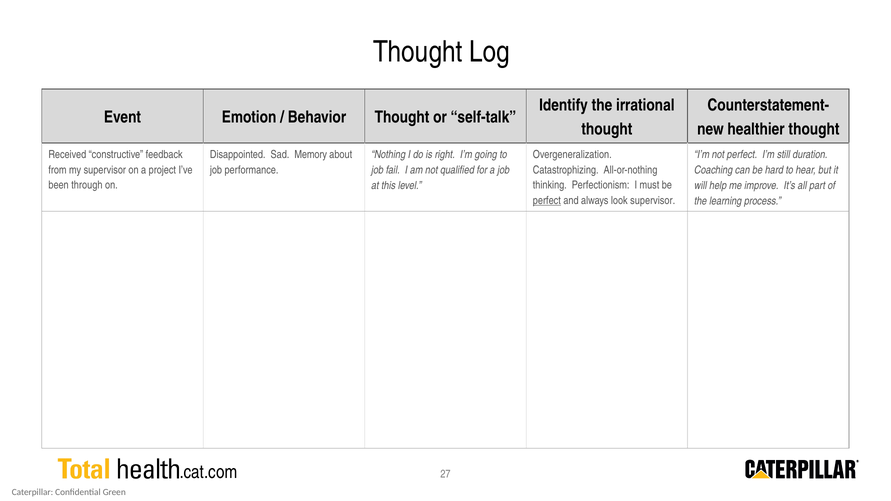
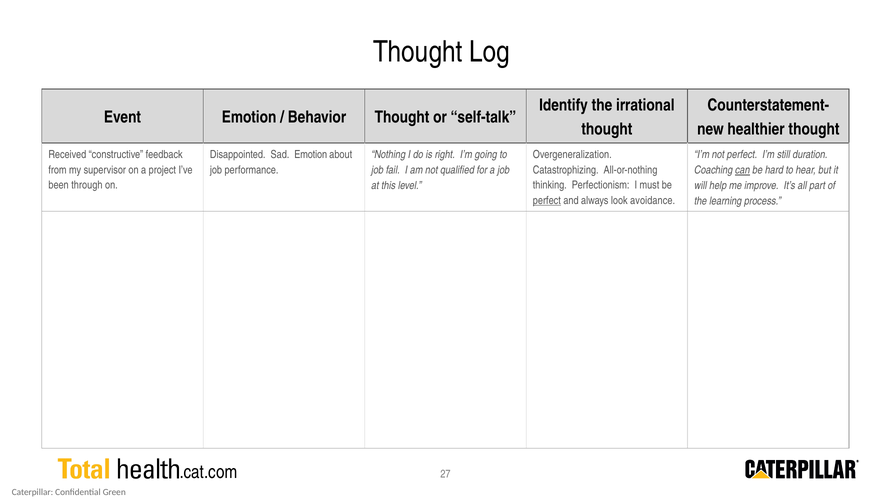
Sad Memory: Memory -> Emotion (311, 155)
can underline: none -> present (743, 170)
look supervisor: supervisor -> avoidance (653, 201)
